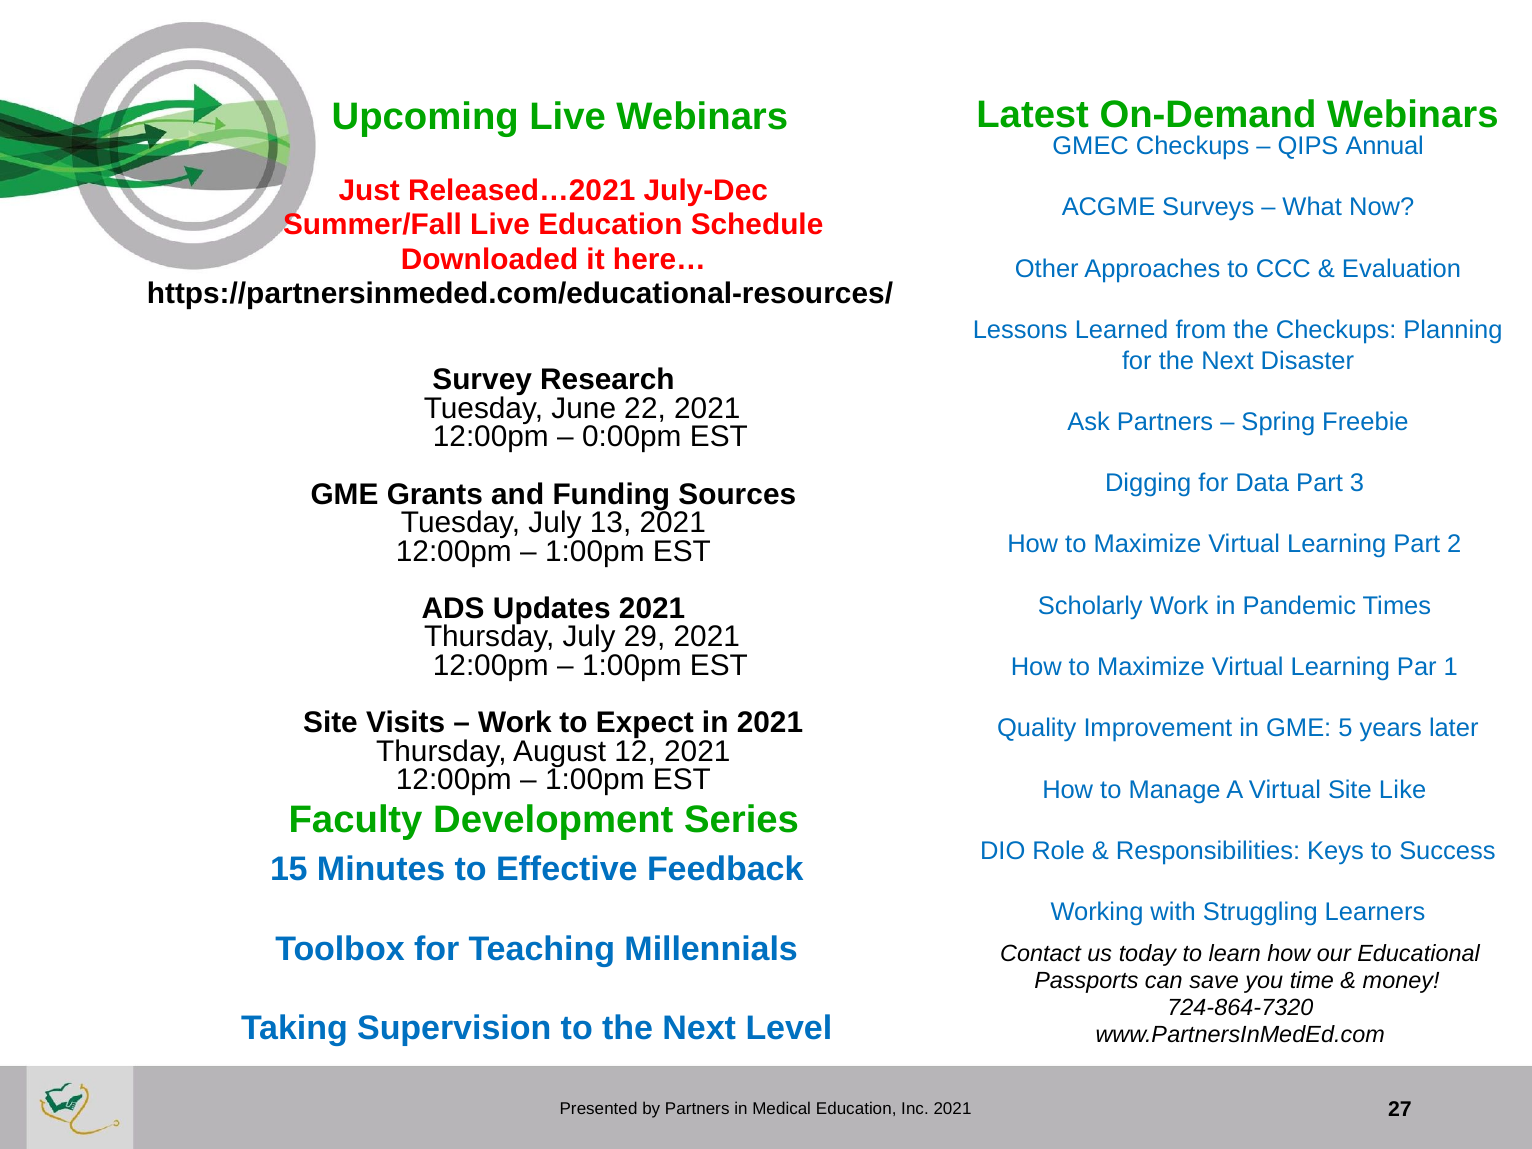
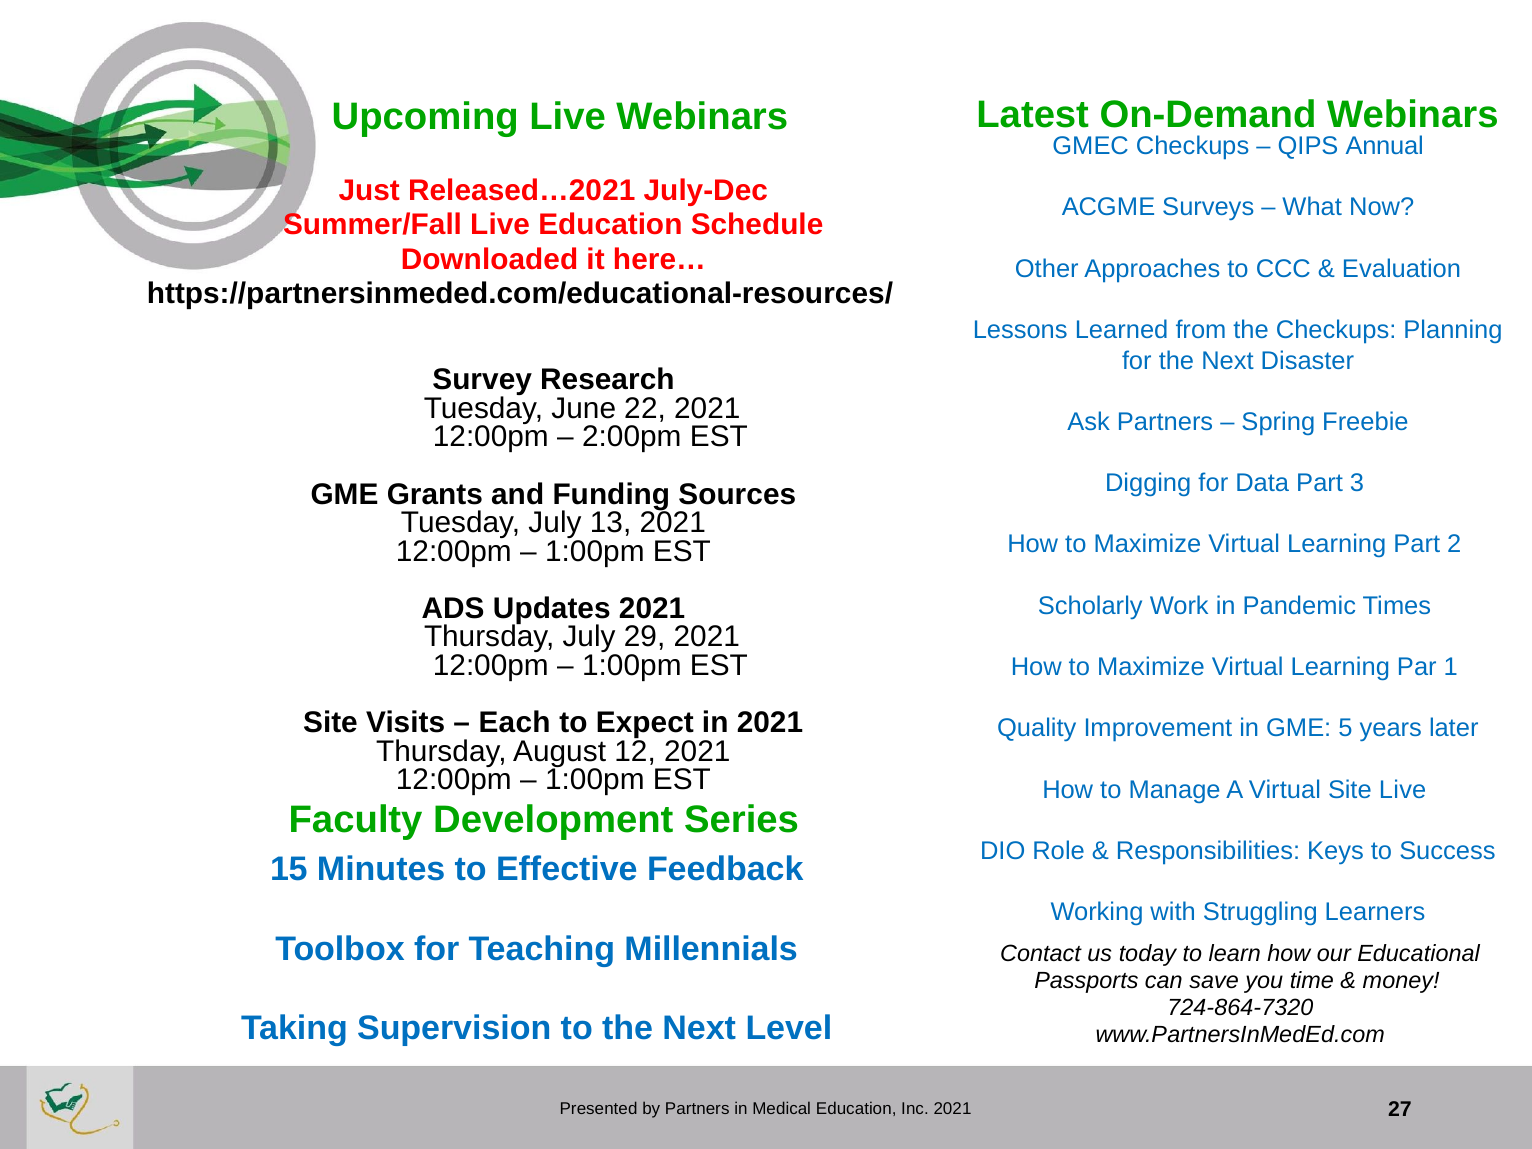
0:00pm: 0:00pm -> 2:00pm (632, 437)
Work: Work -> Each (515, 723)
Site Like: Like -> Live (1403, 790)
